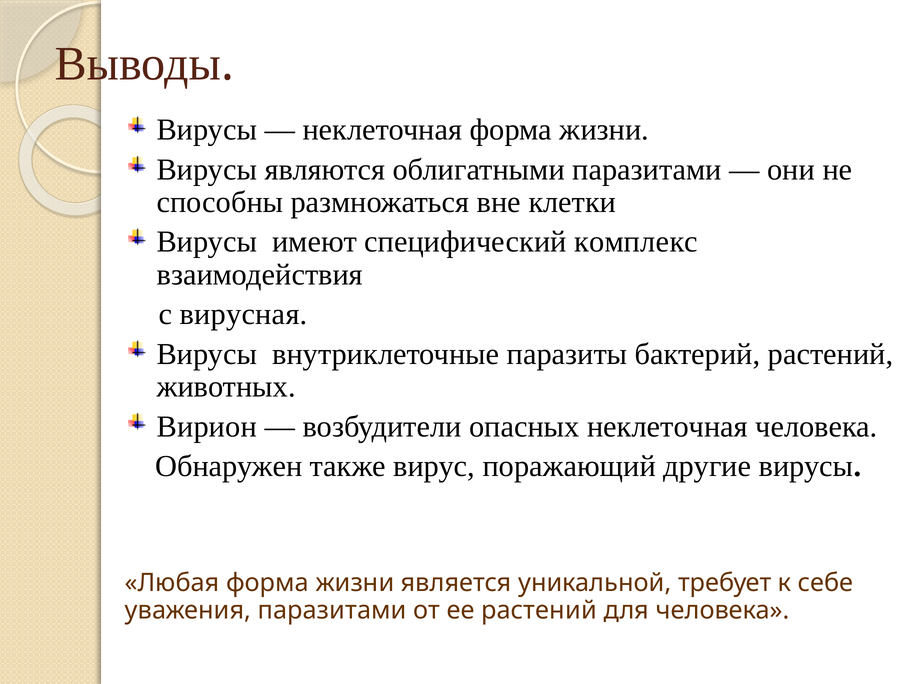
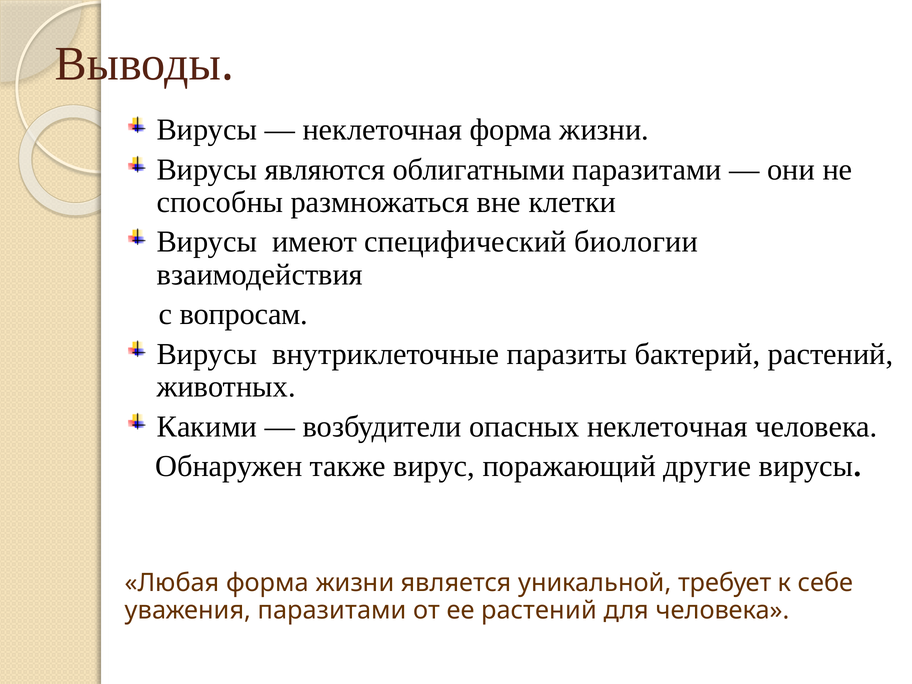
комплекс: комплекс -> биологии (636, 242)
вирусная: вирусная -> вопросам (244, 314)
Вирион: Вирион -> Какими (207, 427)
